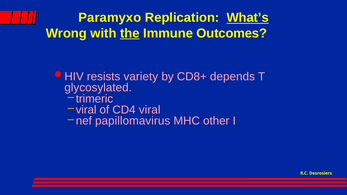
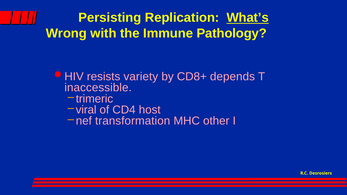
Paramyxo: Paramyxo -> Persisting (110, 18)
the underline: present -> none (130, 33)
Outcomes: Outcomes -> Pathology (232, 33)
glycosylated: glycosylated -> inaccessible (98, 88)
CD4 viral: viral -> host (150, 110)
papillomavirus: papillomavirus -> transformation (133, 121)
